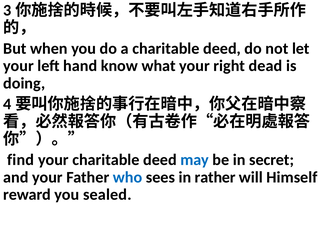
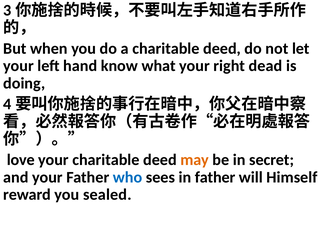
find: find -> love (21, 160)
may colour: blue -> orange (195, 160)
in rather: rather -> father (215, 177)
